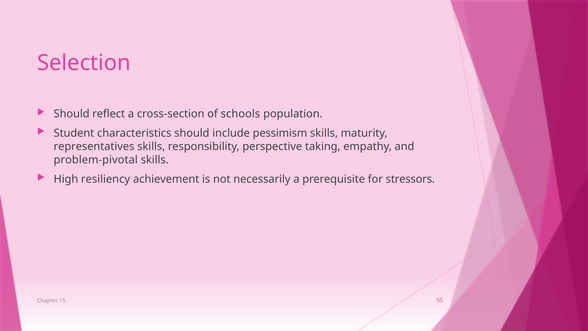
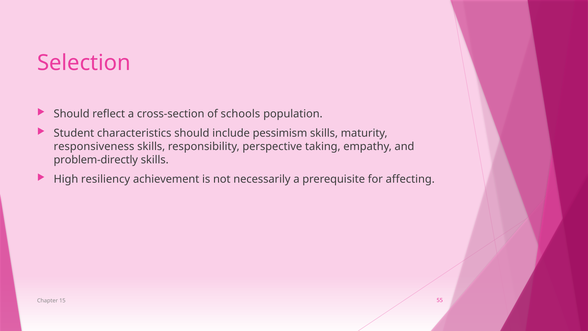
representatives: representatives -> responsiveness (94, 146)
problem-pivotal: problem-pivotal -> problem-directly (96, 160)
stressors: stressors -> affecting (410, 179)
